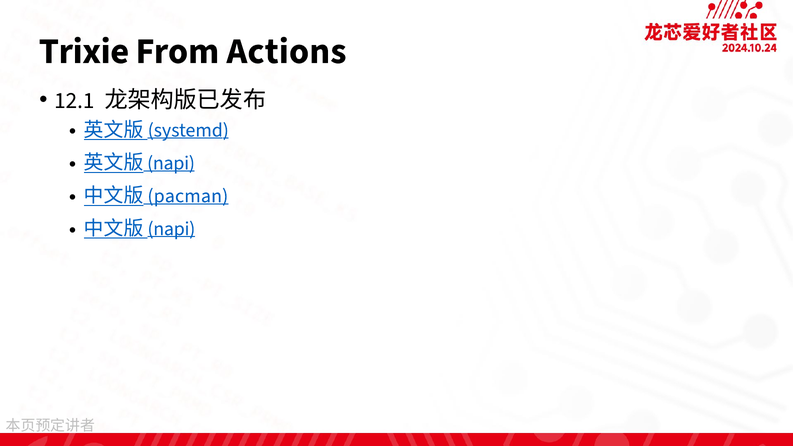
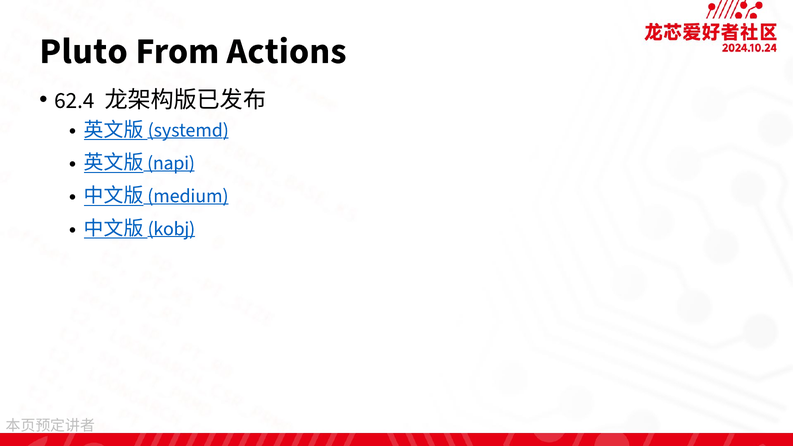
Trixie: Trixie -> Pluto (84, 51)
12.1: 12.1 -> 62.4 (74, 100)
pacman: pacman -> medium (188, 196)
napi: napi -> kobj (171, 229)
